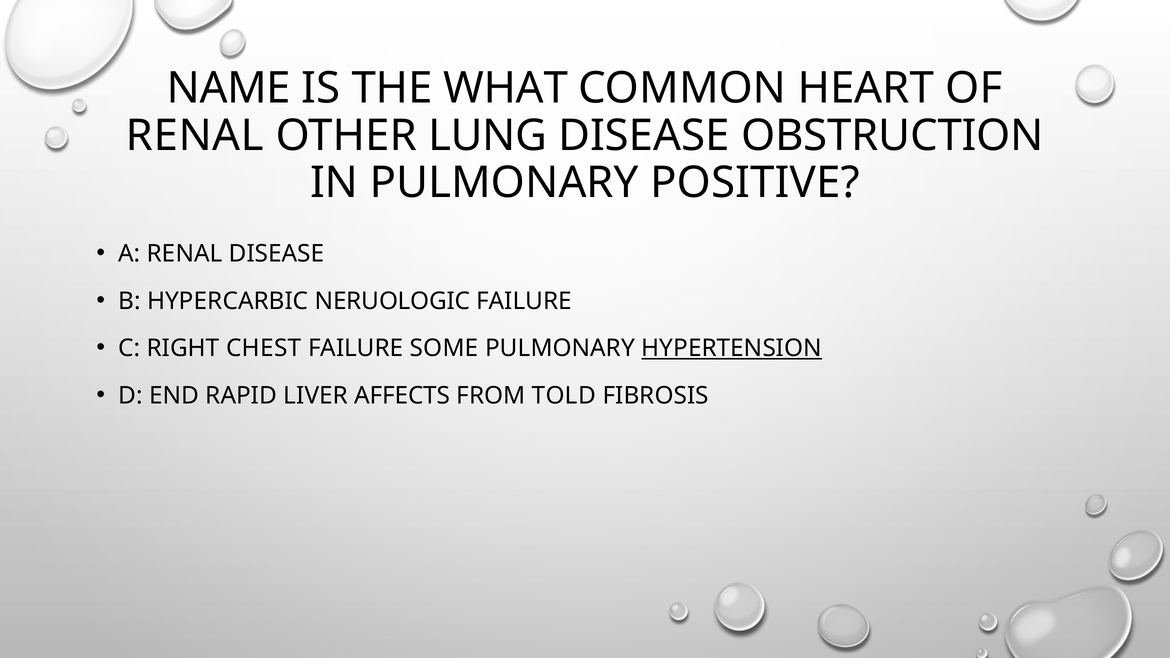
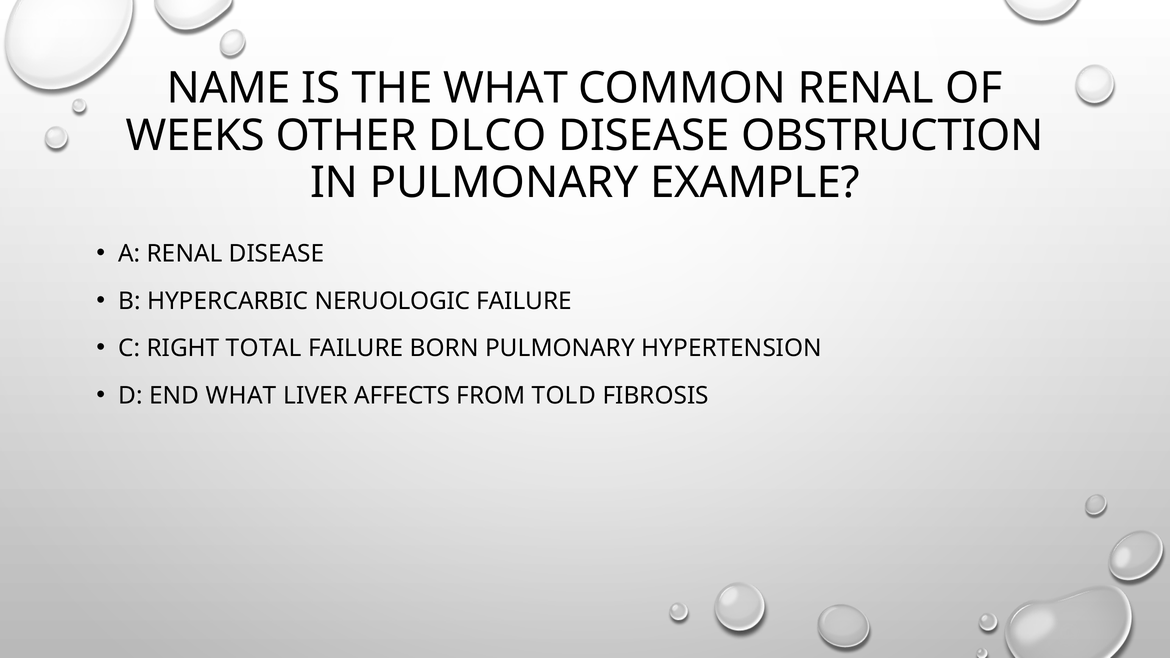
COMMON HEART: HEART -> RENAL (866, 88)
RENAL: RENAL -> WEEKS (195, 136)
LUNG: LUNG -> DLCO (487, 136)
POSITIVE: POSITIVE -> EXAMPLE (755, 183)
CHEST: CHEST -> TOTAL (264, 348)
SOME: SOME -> BORN (444, 348)
HYPERTENSION underline: present -> none (732, 348)
END RAPID: RAPID -> WHAT (241, 396)
